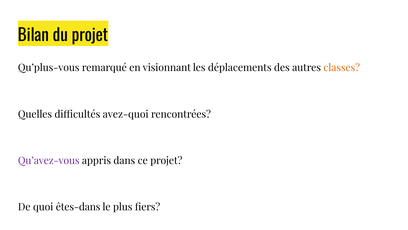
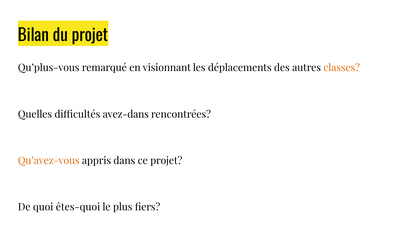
avez-quoi: avez-quoi -> avez-dans (126, 114)
Qu’avez-vous colour: purple -> orange (49, 160)
êtes-dans: êtes-dans -> êtes-quoi (78, 207)
